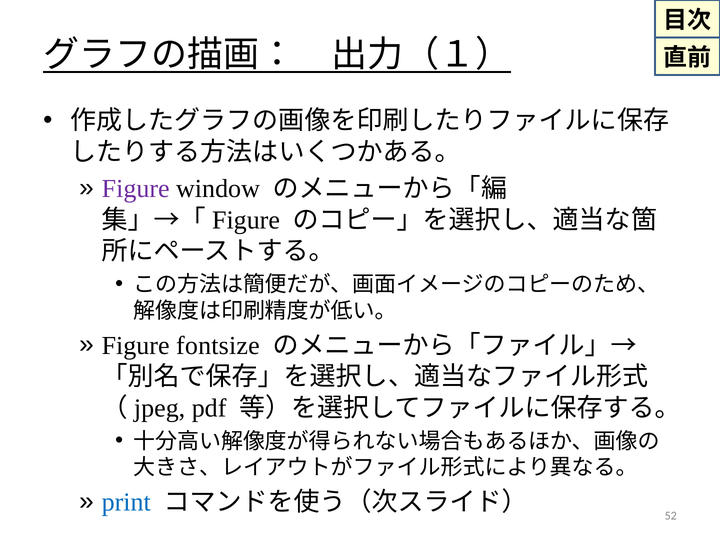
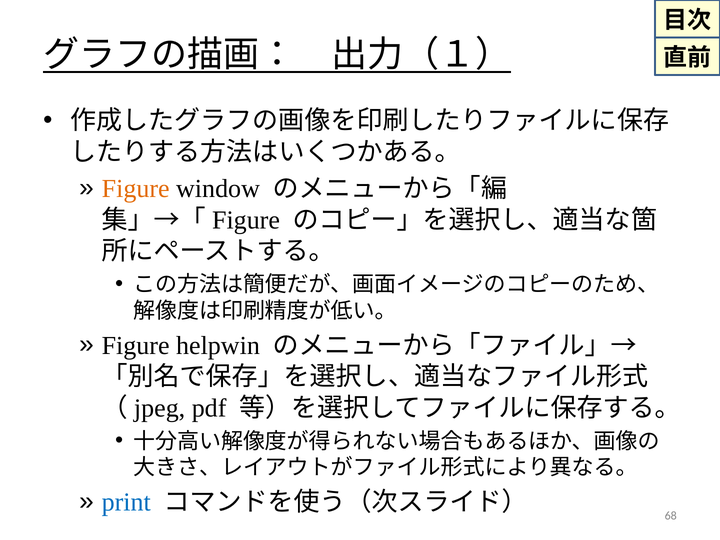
Figure colour: purple -> orange (136, 189)
fontsize: fontsize -> helpwin (218, 346)
52: 52 -> 68 (671, 516)
